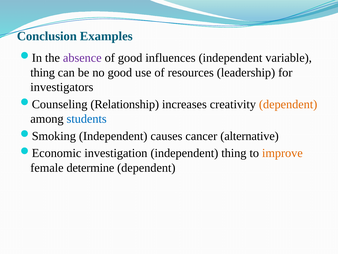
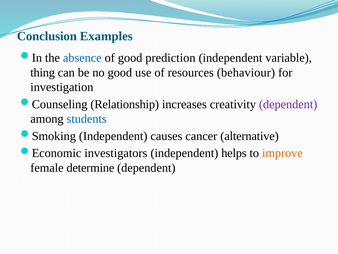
absence colour: purple -> blue (82, 58)
influences: influences -> prediction (170, 58)
leadership: leadership -> behaviour (246, 72)
investigators: investigators -> investigation (62, 87)
dependent colour: orange -> purple (288, 104)
investigation: investigation -> investigators (116, 153)
independent thing: thing -> helps (234, 153)
